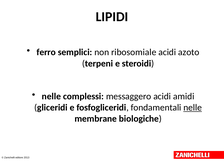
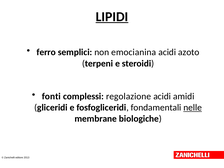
LIPIDI underline: none -> present (112, 17)
ribosomiale: ribosomiale -> emocianina (134, 52)
nelle: nelle -> fonti (51, 96)
messaggero: messaggero -> regolazione (129, 96)
